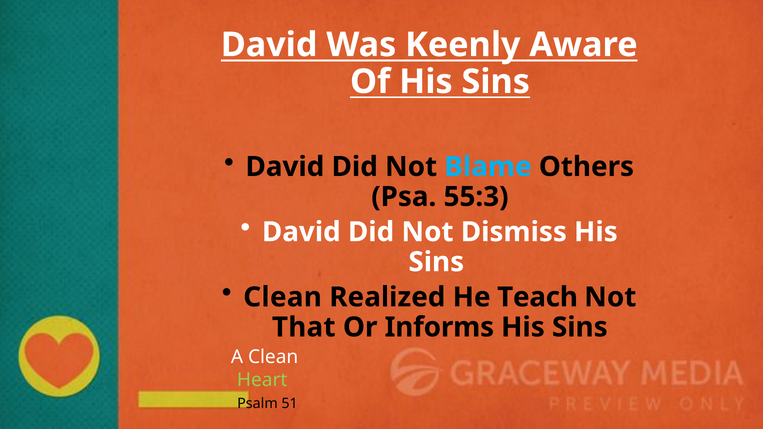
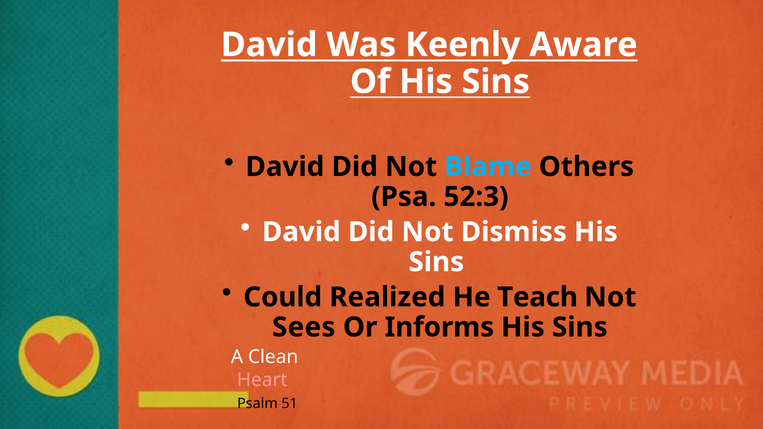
55:3: 55:3 -> 52:3 (476, 197)
Clean: Clean -> Could (283, 297)
That: That -> Sees (304, 327)
Heart colour: light green -> pink (262, 380)
